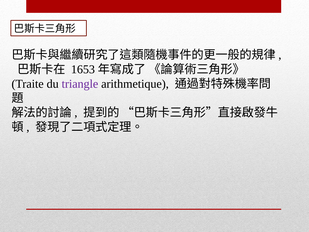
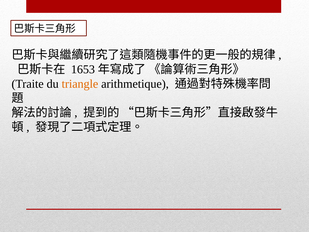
triangle colour: purple -> orange (80, 84)
